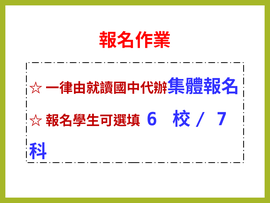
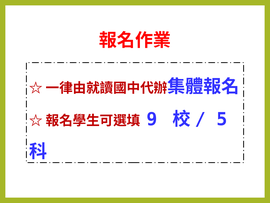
6: 6 -> 9 (152, 119)
7: 7 -> 5 (222, 119)
